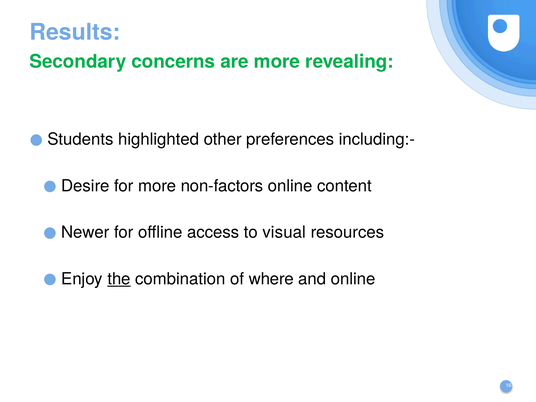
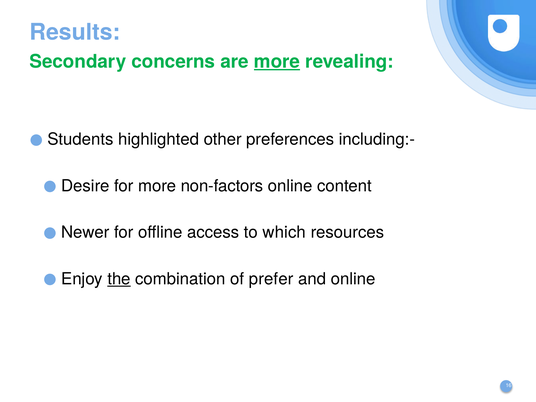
more underline: none -> present (277, 62)
visual: visual -> which (284, 232)
where: where -> prefer (271, 279)
